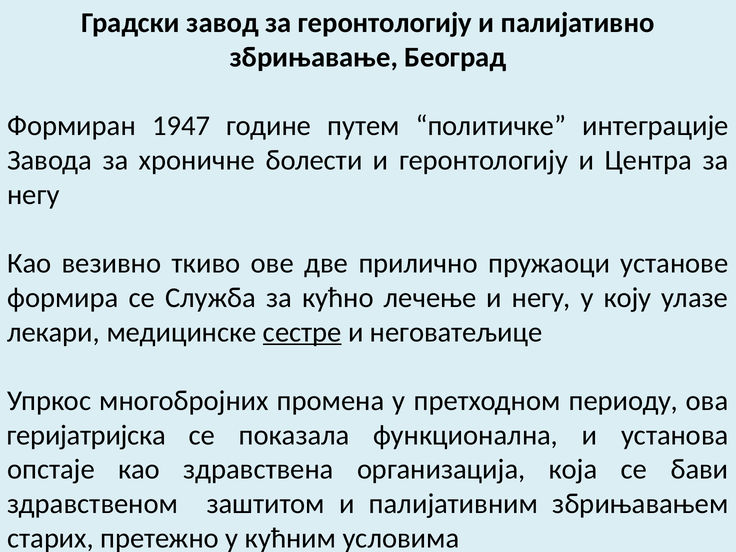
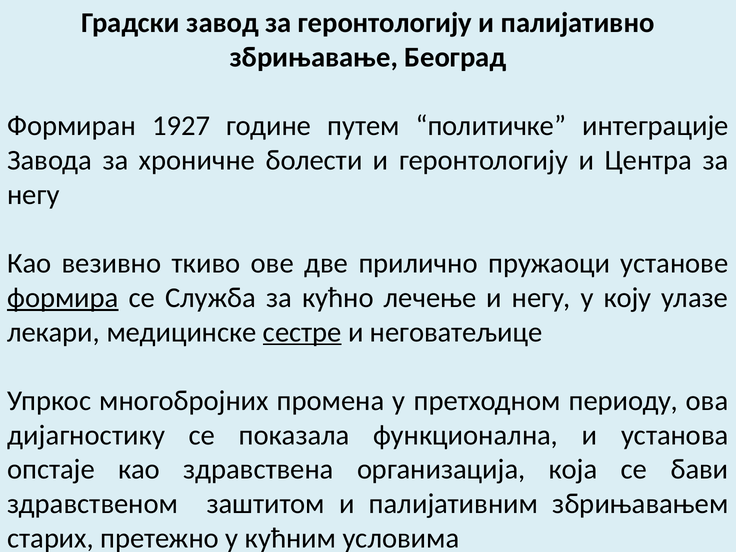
1947: 1947 -> 1927 (181, 126)
формира underline: none -> present (63, 298)
геријатријска: геријатријска -> дијагностику (86, 435)
